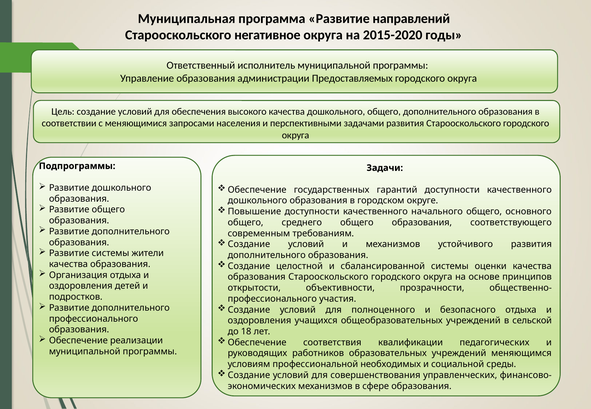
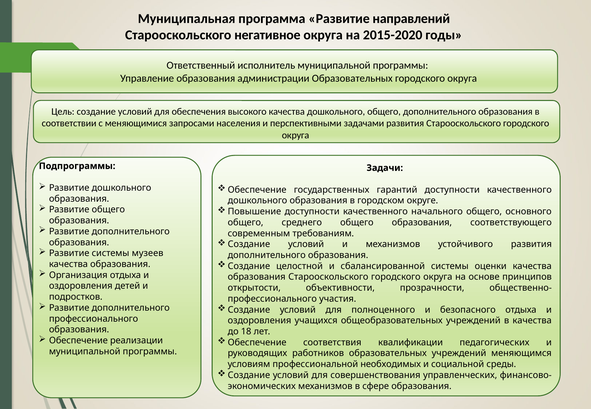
администрации Предоставляемых: Предоставляемых -> Образовательных (352, 78)
жители: жители -> музеев (148, 253)
в сельской: сельской -> качества (532, 321)
